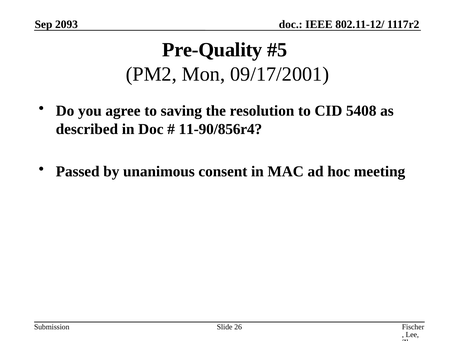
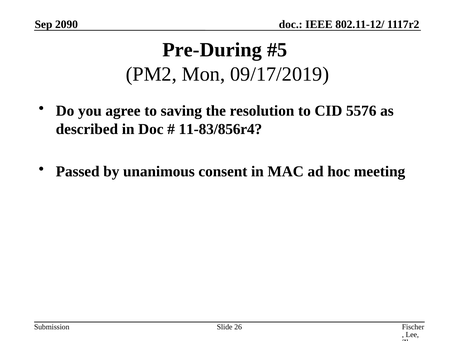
2093: 2093 -> 2090 (67, 24)
Pre-Quality: Pre-Quality -> Pre-During (212, 50)
09/17/2001: 09/17/2001 -> 09/17/2019 (280, 74)
5408: 5408 -> 5576 (361, 111)
11-90/856r4: 11-90/856r4 -> 11-83/856r4 (220, 129)
